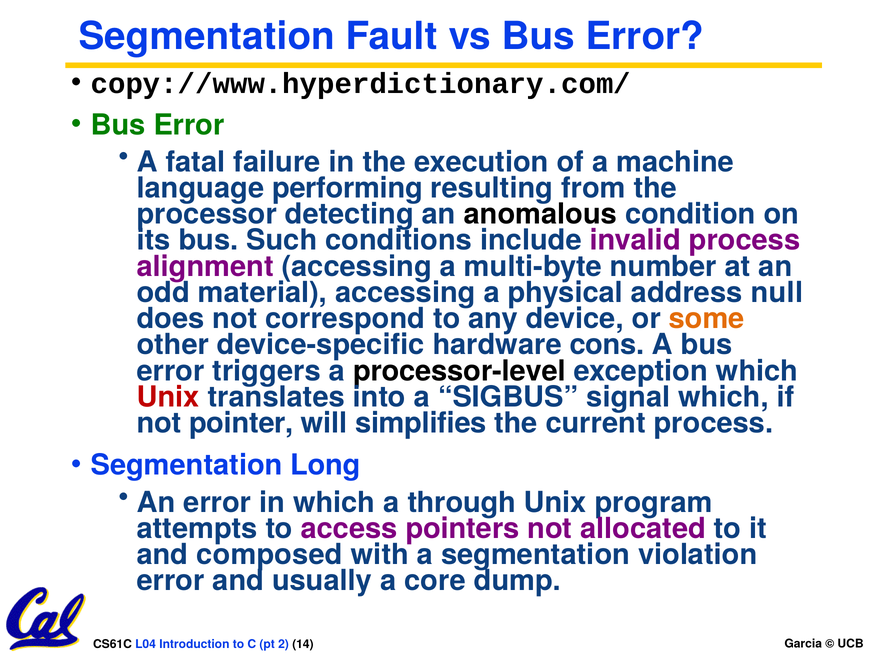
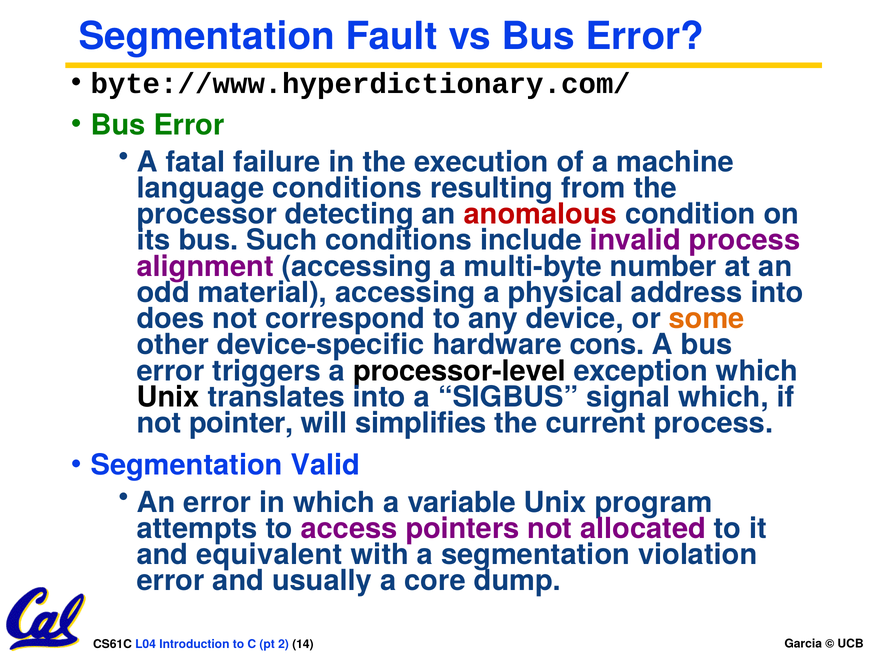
copy://www.hyperdictionary.com/: copy://www.hyperdictionary.com/ -> byte://www.hyperdictionary.com/ (361, 84)
language performing: performing -> conditions (347, 188)
anomalous colour: black -> red (540, 214)
address null: null -> into (777, 293)
Unix colour: red -> black (168, 397)
Long: Long -> Valid (325, 466)
through: through -> variable (462, 503)
composed: composed -> equivalent (269, 555)
